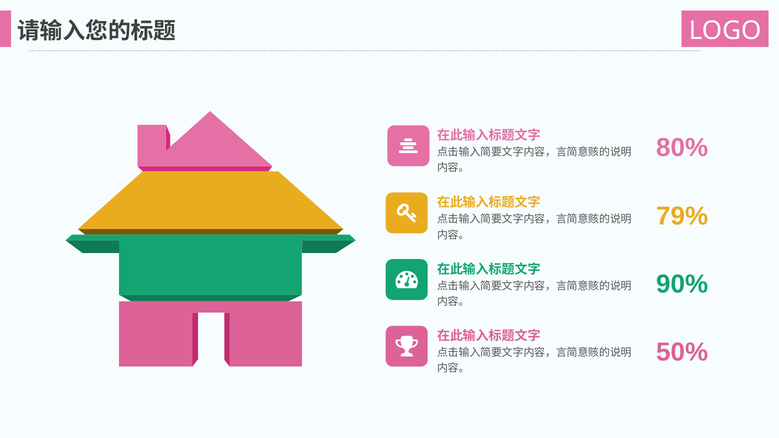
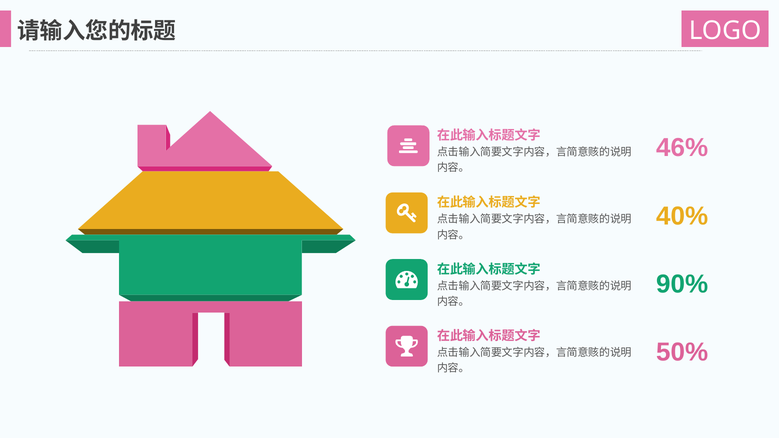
80%: 80% -> 46% (682, 148)
79%: 79% -> 40% (682, 216)
